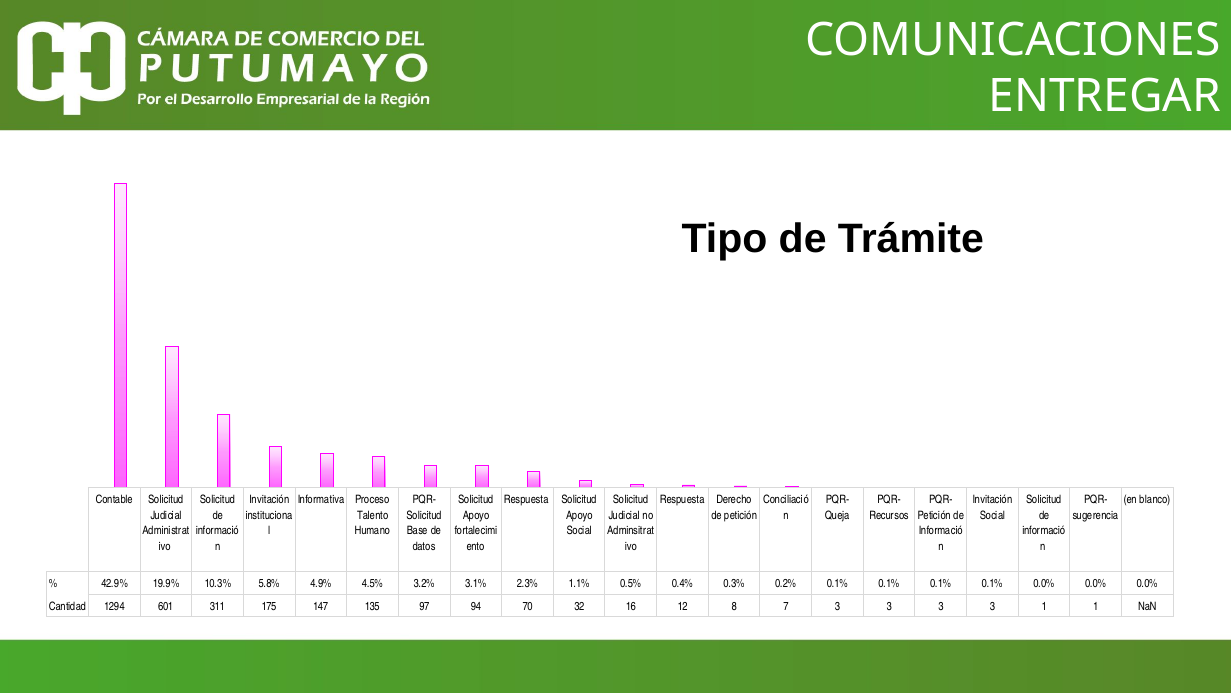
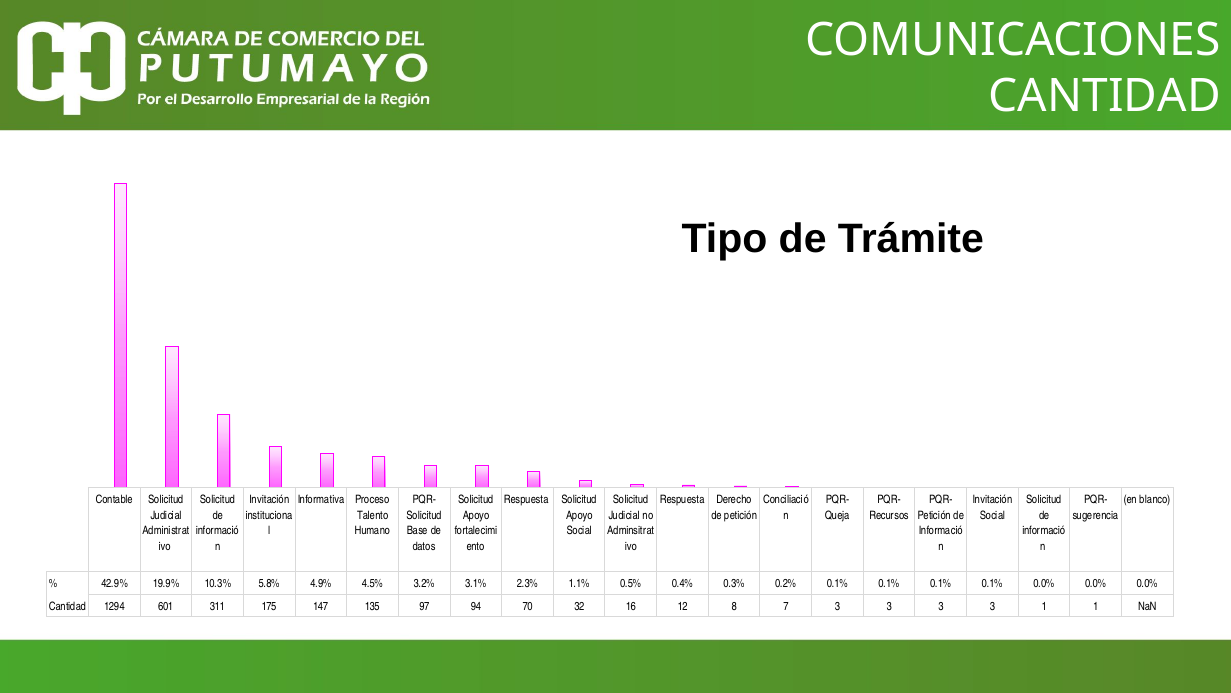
ENTREGAR: ENTREGAR -> CANTIDAD (1105, 96)
